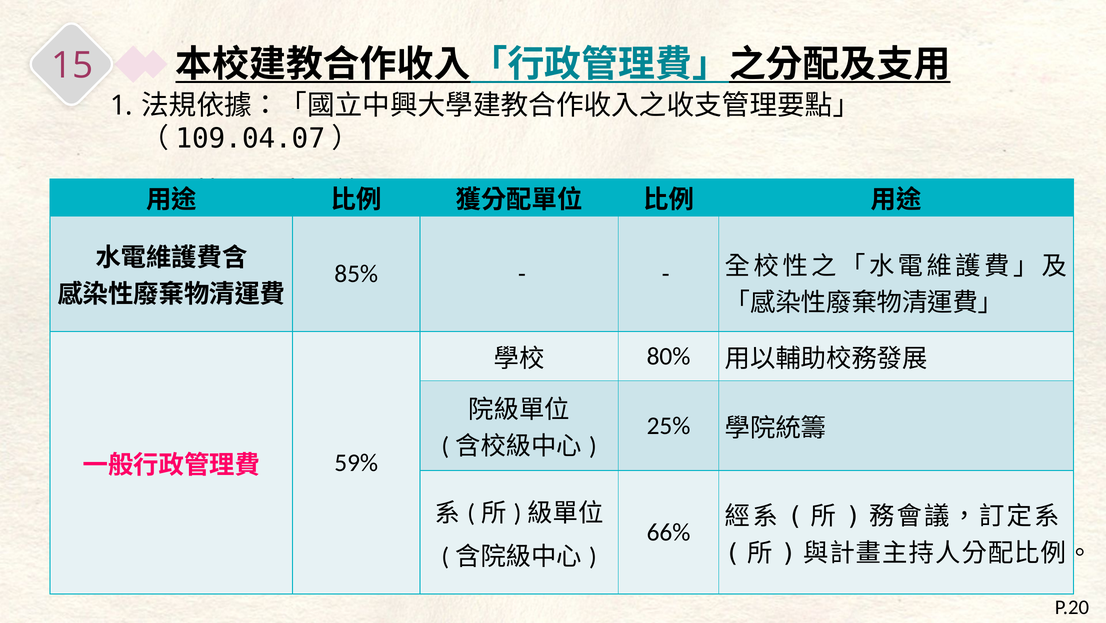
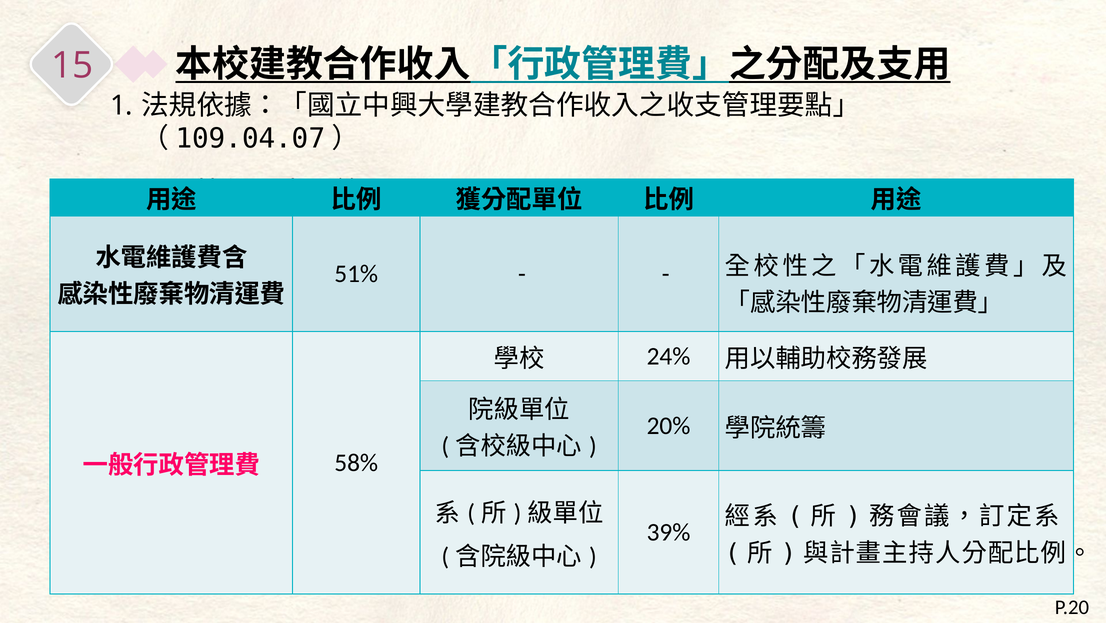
85%: 85% -> 51% (356, 274)
80%: 80% -> 24% (669, 356)
25%: 25% -> 20% (669, 425)
59%: 59% -> 58% (356, 463)
66%: 66% -> 39% (669, 532)
